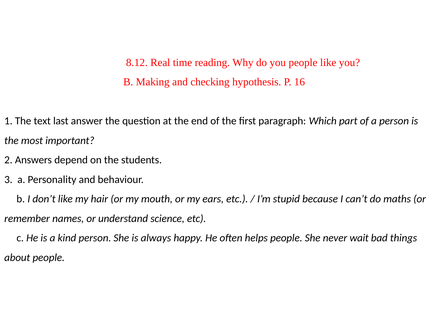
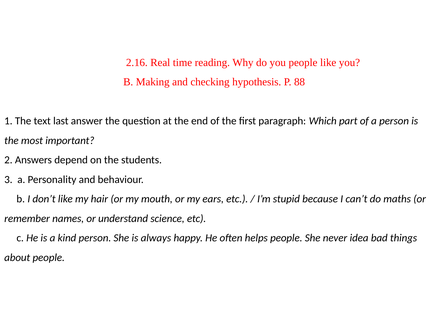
8.12: 8.12 -> 2.16 (137, 62)
16: 16 -> 88 (300, 82)
wait: wait -> idea (359, 238)
